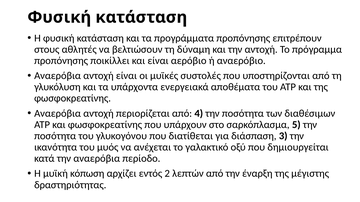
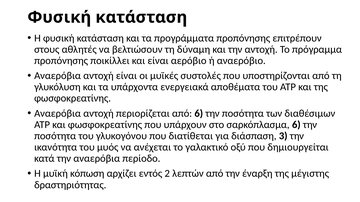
από 4: 4 -> 6 (199, 114)
σαρκόπλασμα 5: 5 -> 6 (296, 125)
